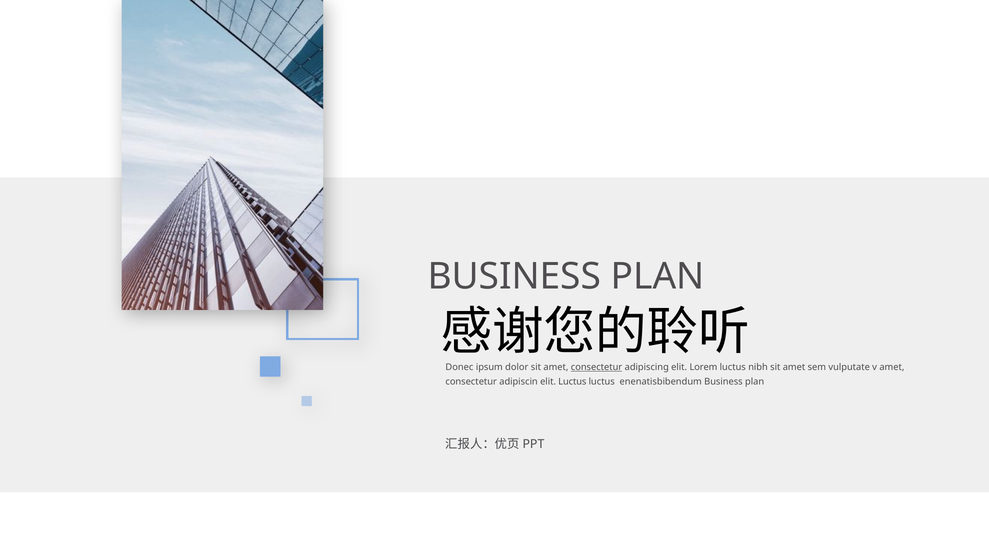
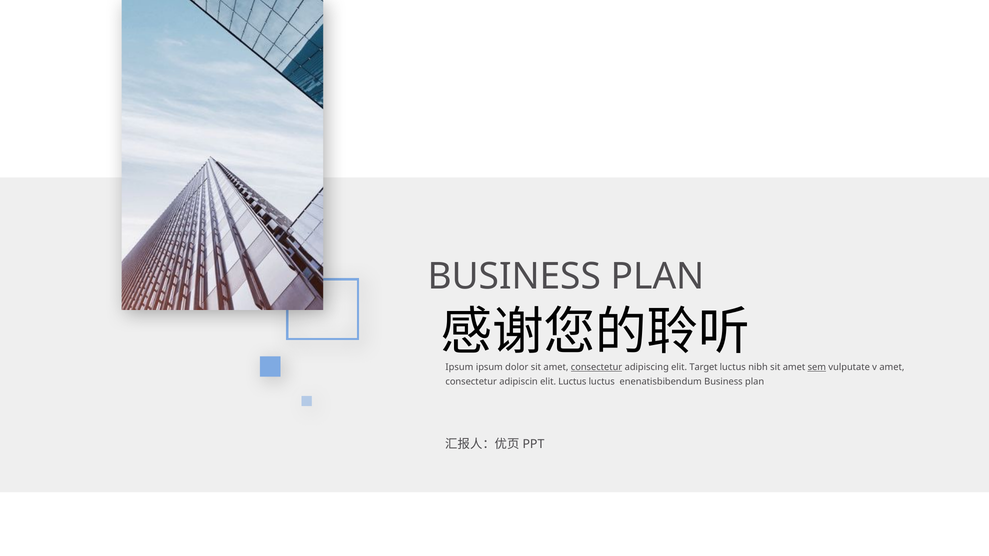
Donec: Donec -> Ipsum (459, 368)
Lorem: Lorem -> Target (703, 368)
sem underline: none -> present (817, 368)
